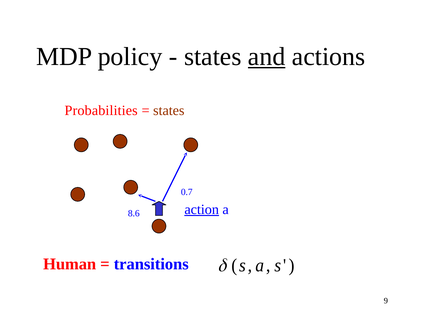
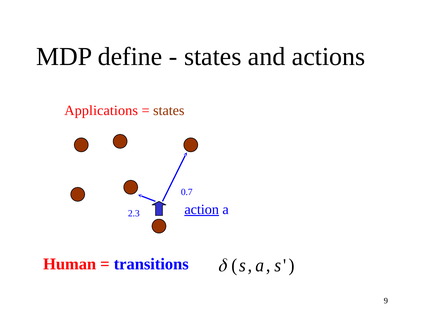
policy: policy -> define (130, 57)
and underline: present -> none (267, 57)
Probabilities: Probabilities -> Applications (101, 111)
8.6: 8.6 -> 2.3 (134, 213)
